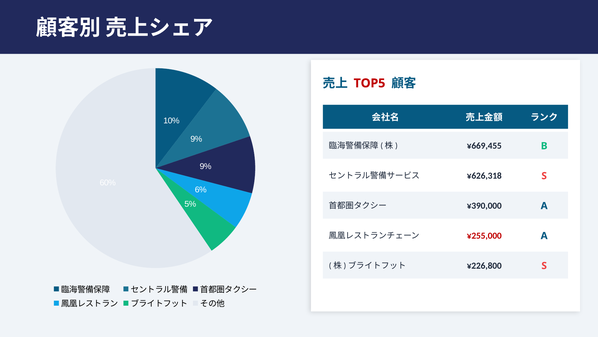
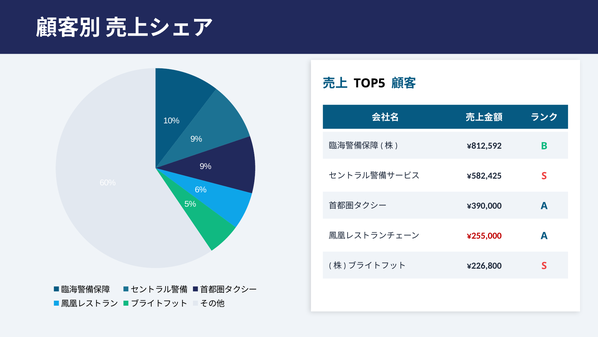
TOP5 colour: red -> black (369, 83)
¥669,455: ¥669,455 -> ¥812,592 (484, 146)
¥626,318: ¥626,318 -> ¥582,425 (484, 176)
